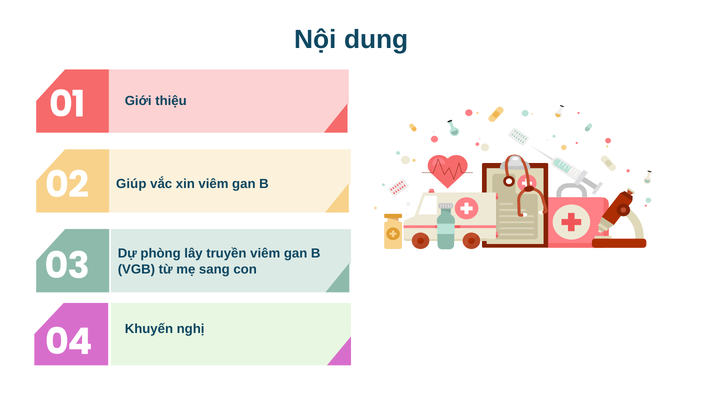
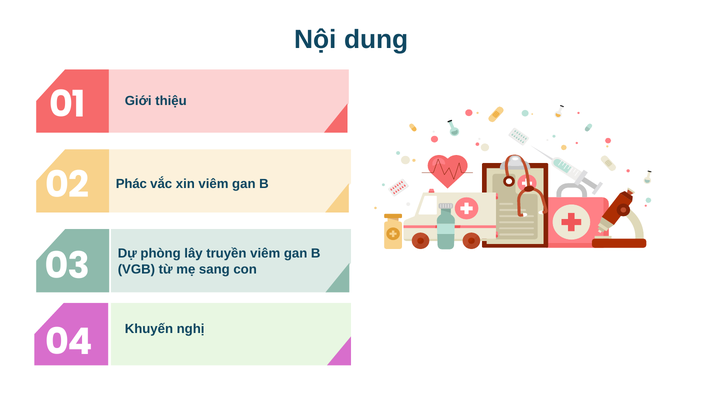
Giúp: Giúp -> Phác (131, 184)
